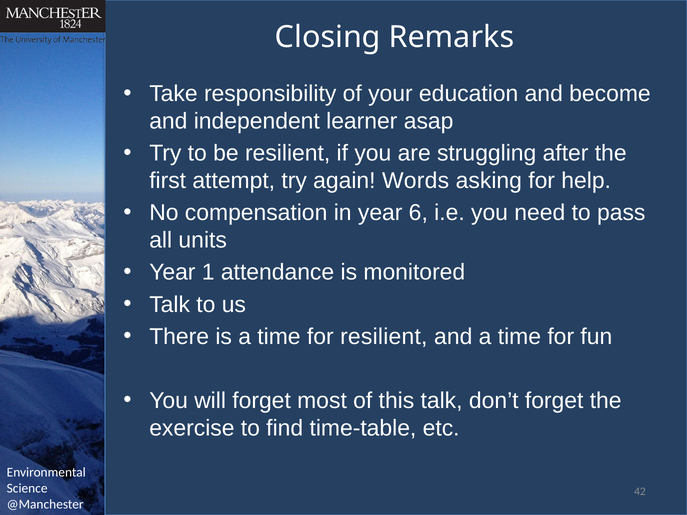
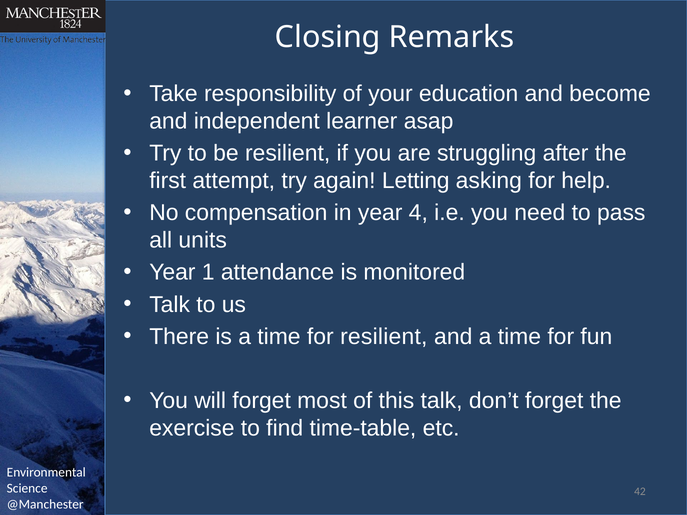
Words: Words -> Letting (416, 181)
6: 6 -> 4 (418, 213)
